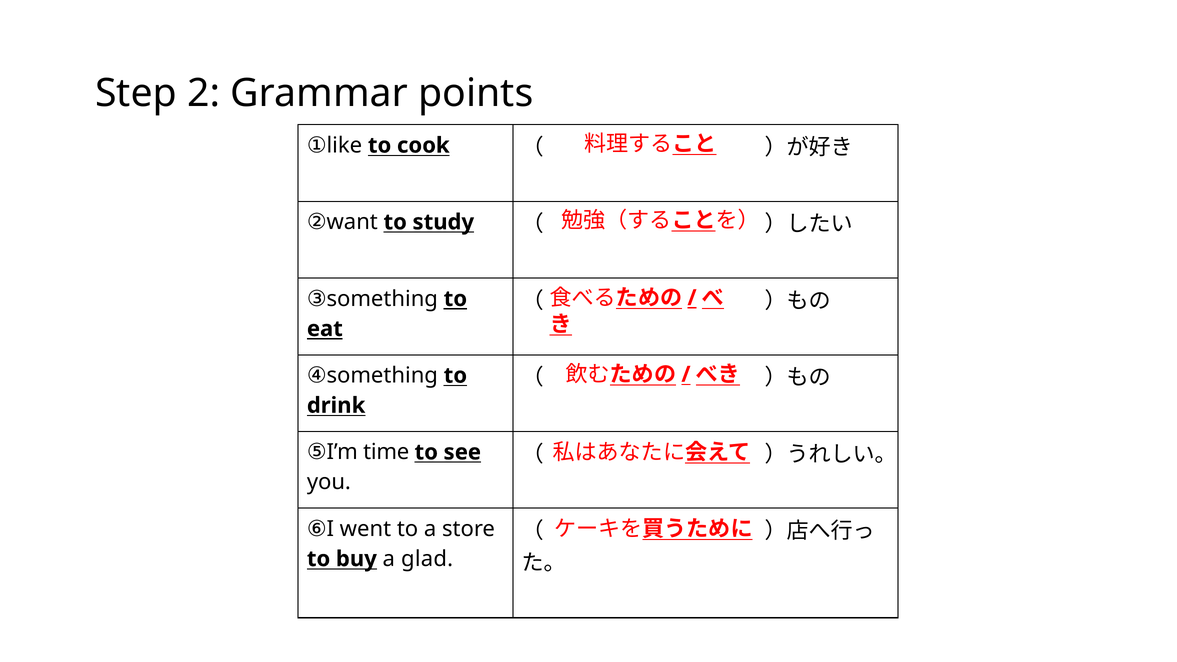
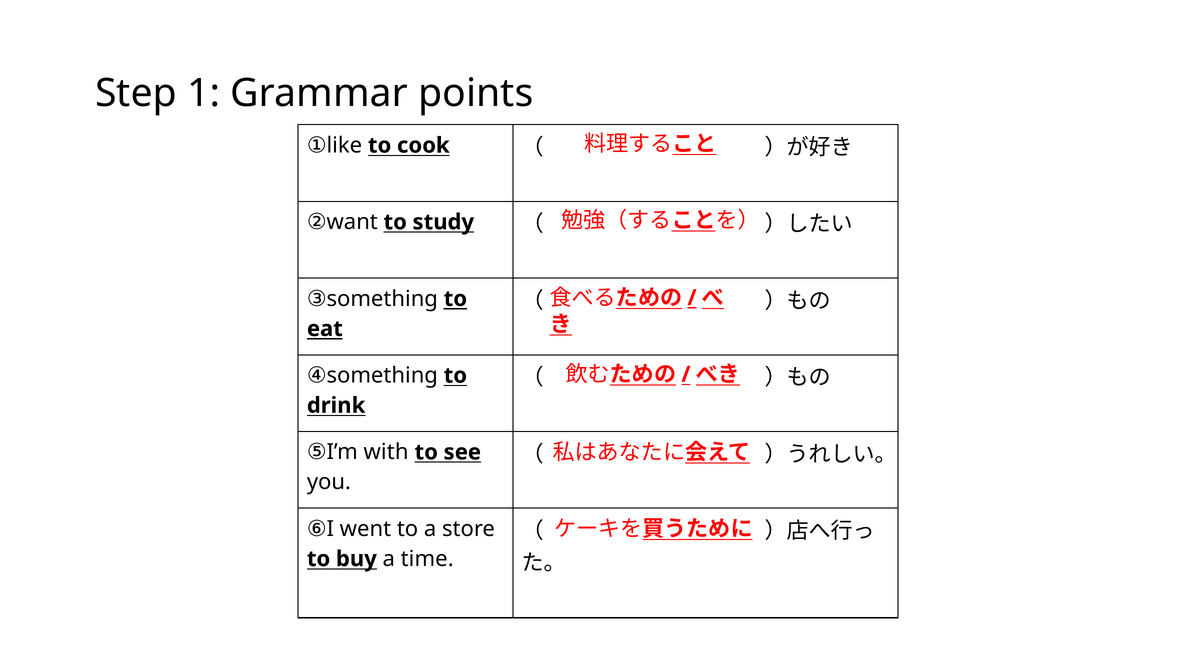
2: 2 -> 1 (204, 93)
time: time -> with (386, 452)
glad: glad -> time (427, 559)
